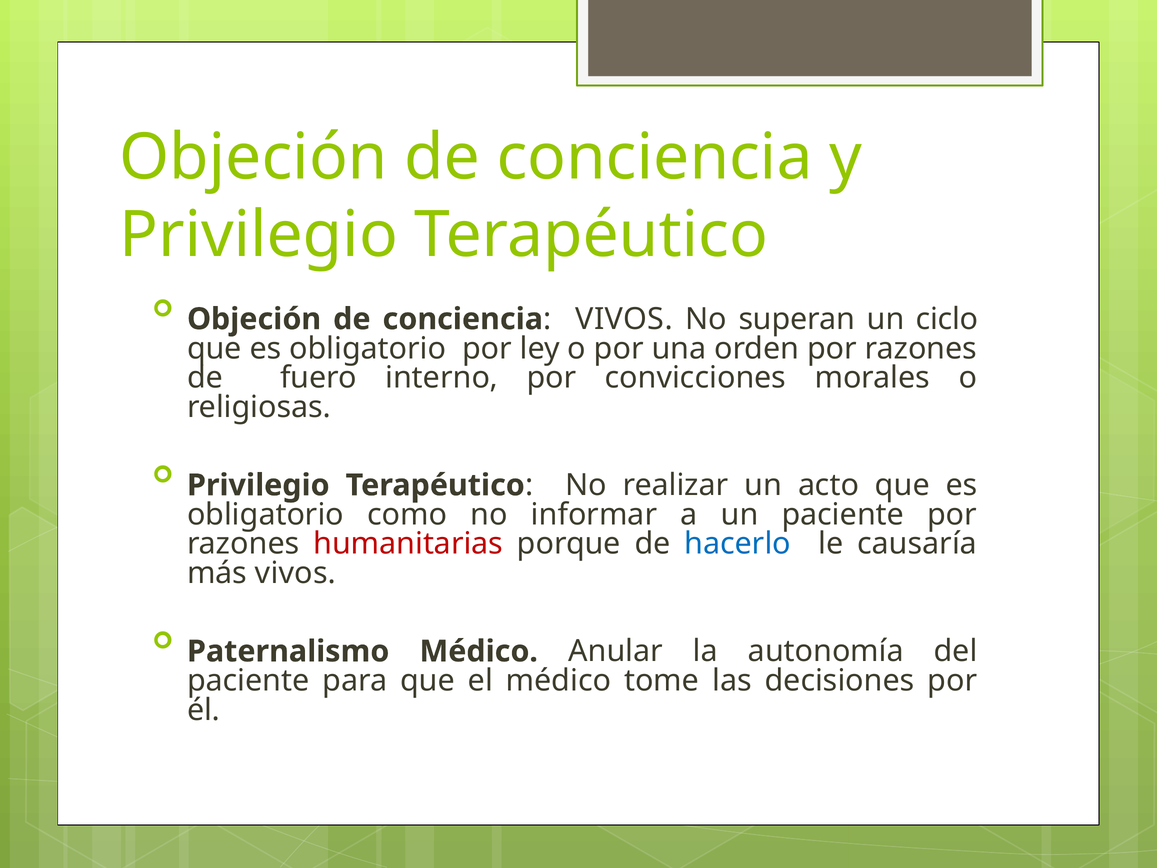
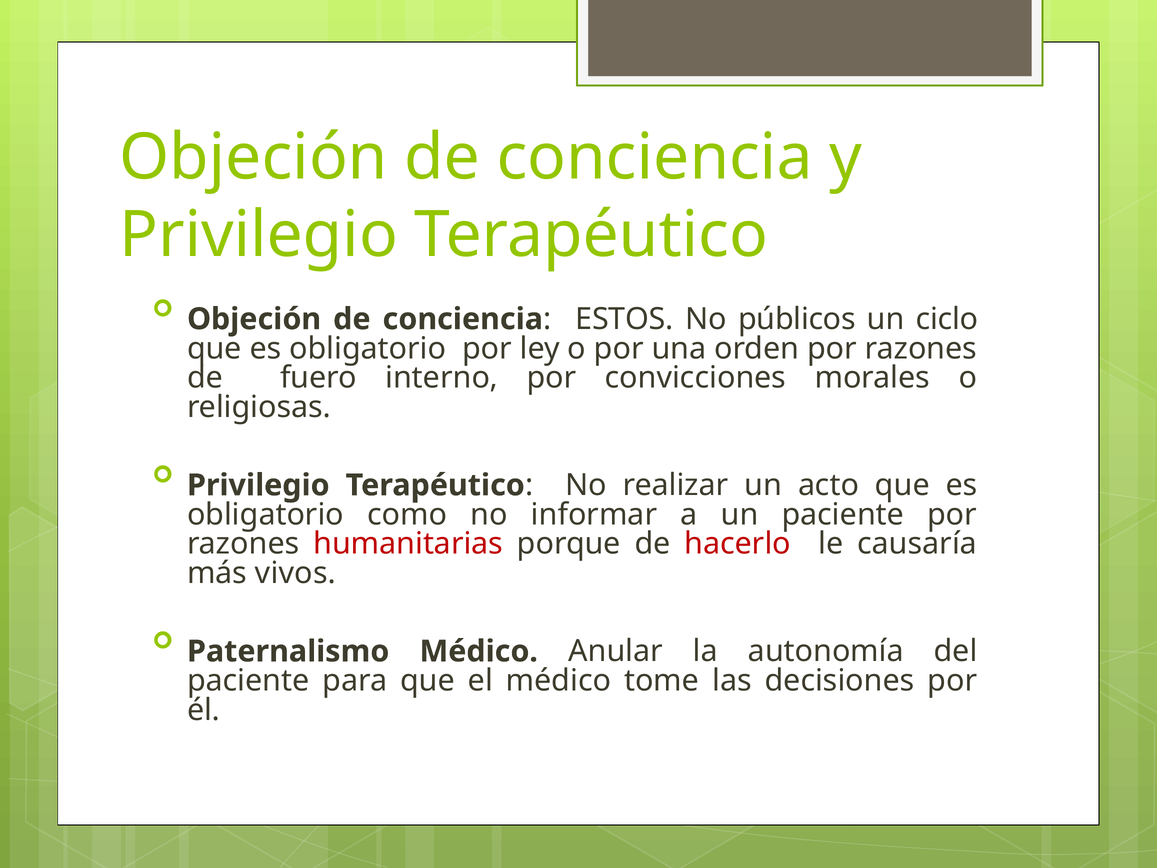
VIVOS: VIVOS -> ESTOS (624, 319)
superan: superan -> públicos (797, 319)
hacerlo colour: blue -> red (738, 544)
